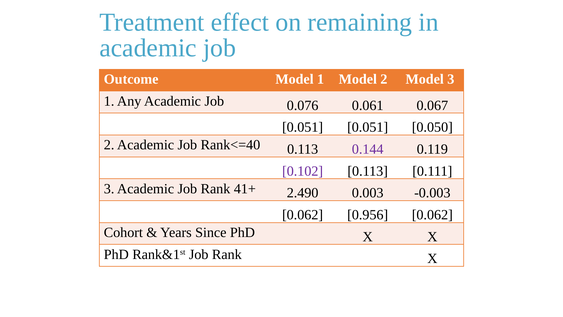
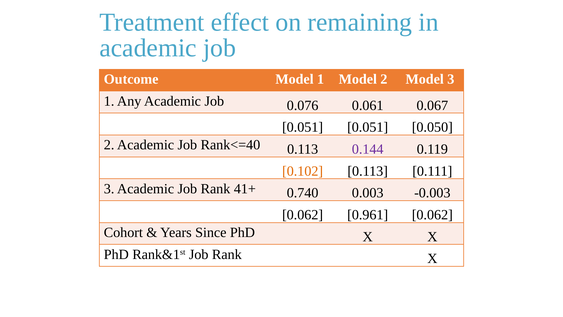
0.102 colour: purple -> orange (303, 171)
2.490: 2.490 -> 0.740 (303, 193)
0.956: 0.956 -> 0.961 (368, 215)
